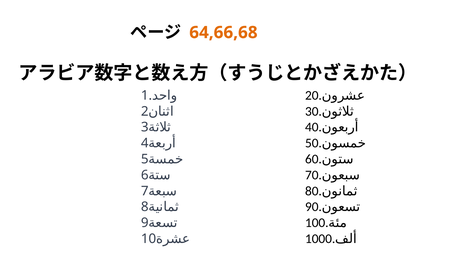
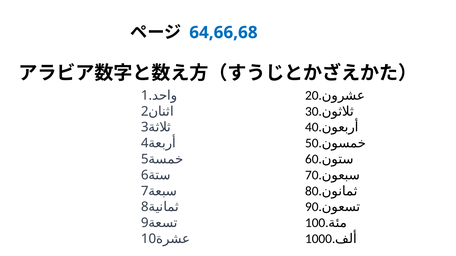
64,66,68 colour: orange -> blue (223, 33)
